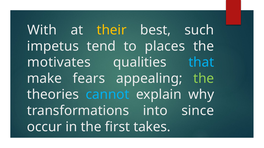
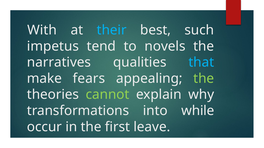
their colour: yellow -> light blue (112, 30)
places: places -> novels (165, 46)
motivates: motivates -> narratives (59, 63)
cannot colour: light blue -> light green (108, 95)
since: since -> while (198, 111)
takes: takes -> leave (152, 127)
